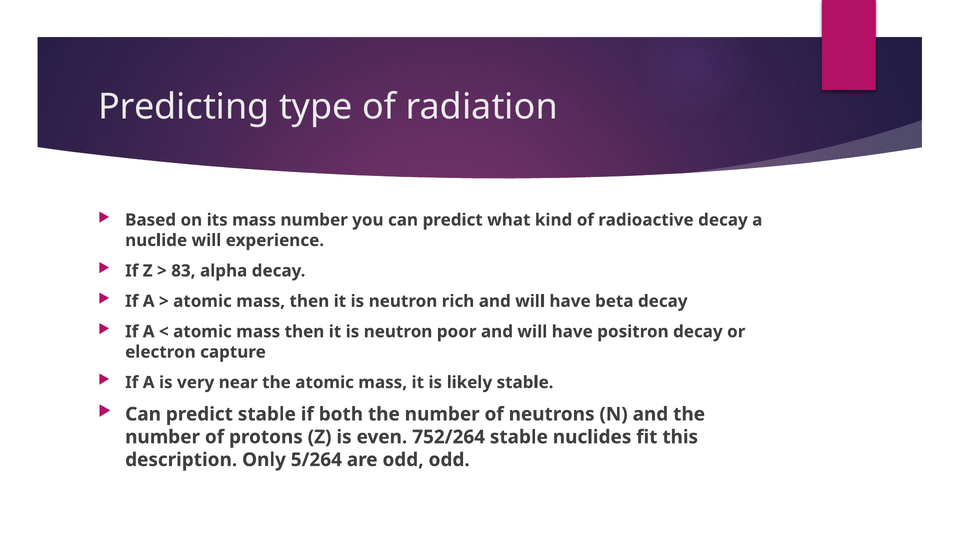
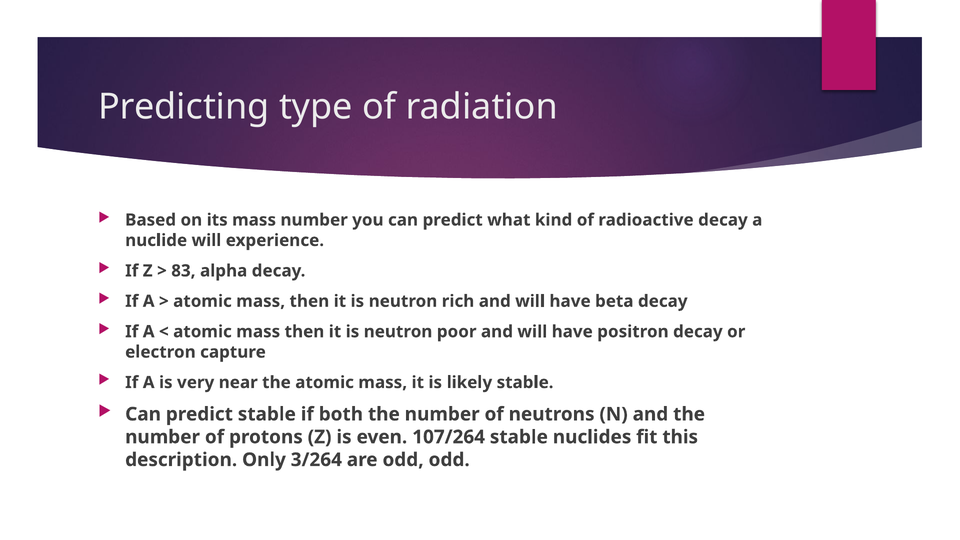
752/264: 752/264 -> 107/264 (449, 437)
5/264: 5/264 -> 3/264 (316, 460)
